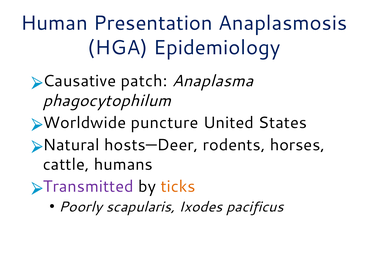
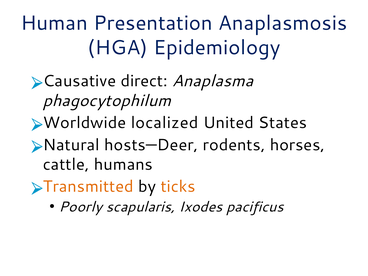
patch: patch -> direct (144, 81)
puncture: puncture -> localized (165, 123)
Transmitted colour: purple -> orange (88, 187)
